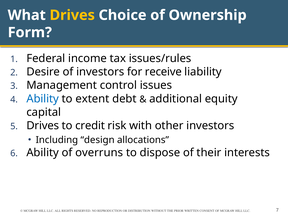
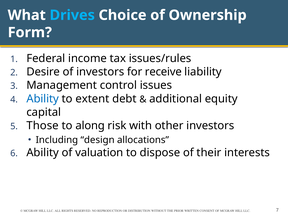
Drives colour: yellow -> light blue (72, 15)
Drives: Drives -> Those (43, 126)
credit: credit -> along (90, 126)
overruns: overruns -> valuation (99, 153)
